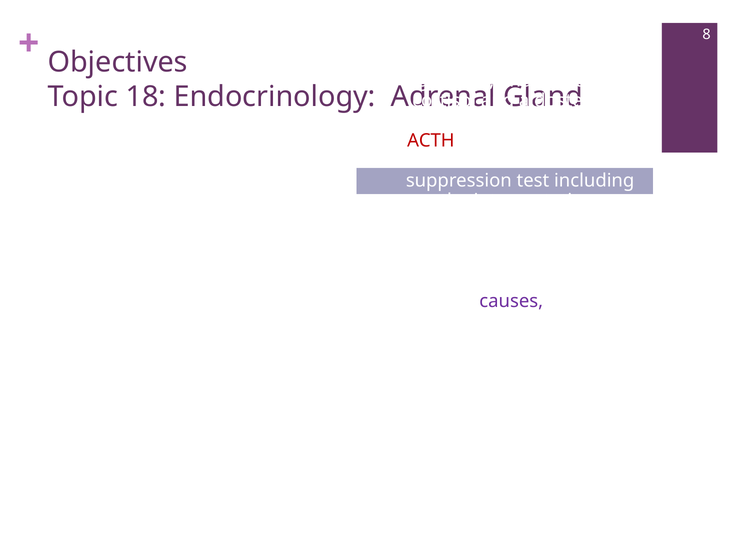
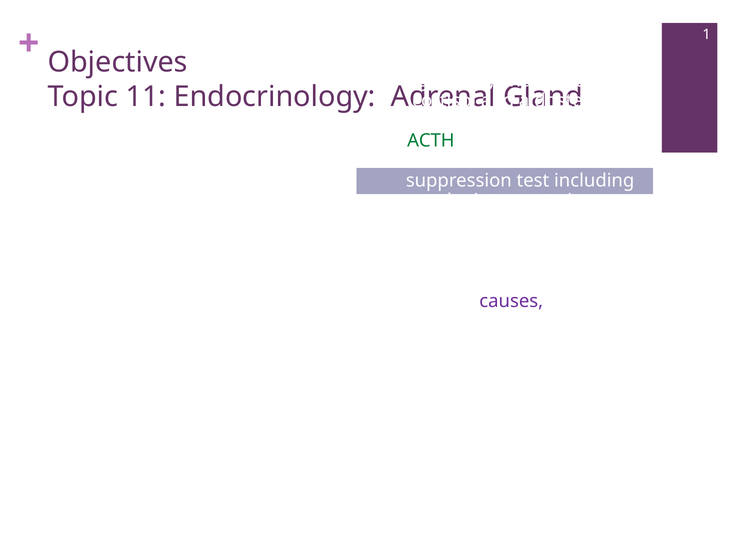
8: 8 -> 1 (707, 34)
18: 18 -> 11 (146, 97)
ACTH colour: red -> green (431, 141)
